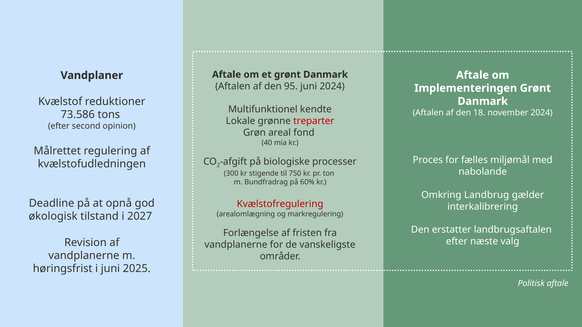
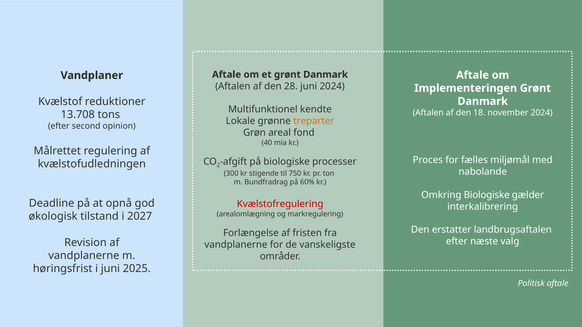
95: 95 -> 28 (291, 86)
73.586: 73.586 -> 13.708 (78, 115)
treparter colour: red -> orange (314, 121)
Omkring Landbrug: Landbrug -> Biologiske (487, 195)
